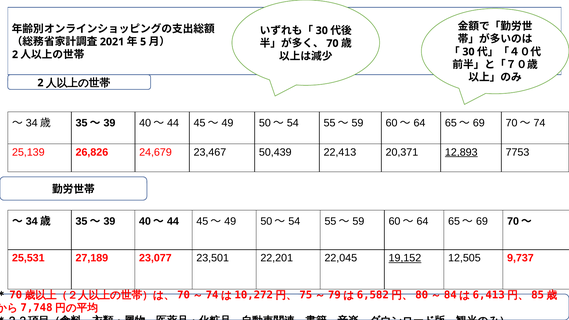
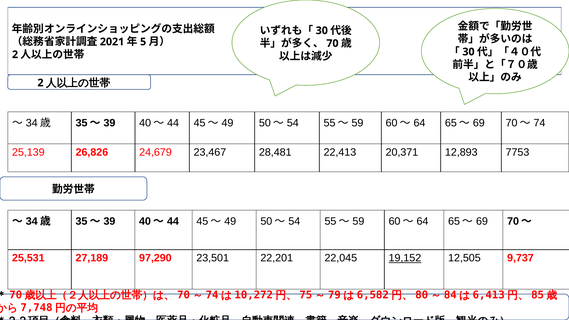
50,439: 50,439 -> 28,481 (275, 152)
12,893 underline: present -> none (461, 152)
23,077: 23,077 -> 97,290 (155, 258)
